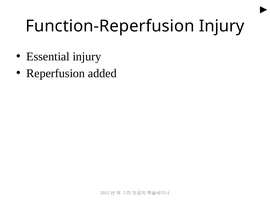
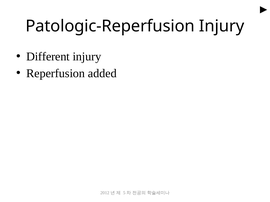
Function-Reperfusion: Function-Reperfusion -> Patologic-Reperfusion (110, 26)
Essential: Essential -> Different (48, 57)
